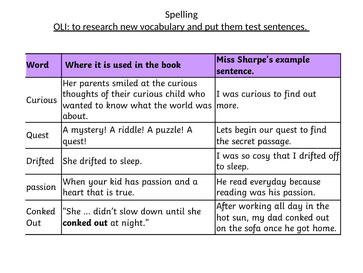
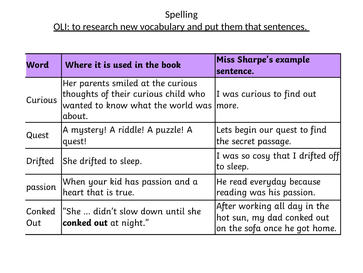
test: test -> that (253, 27)
